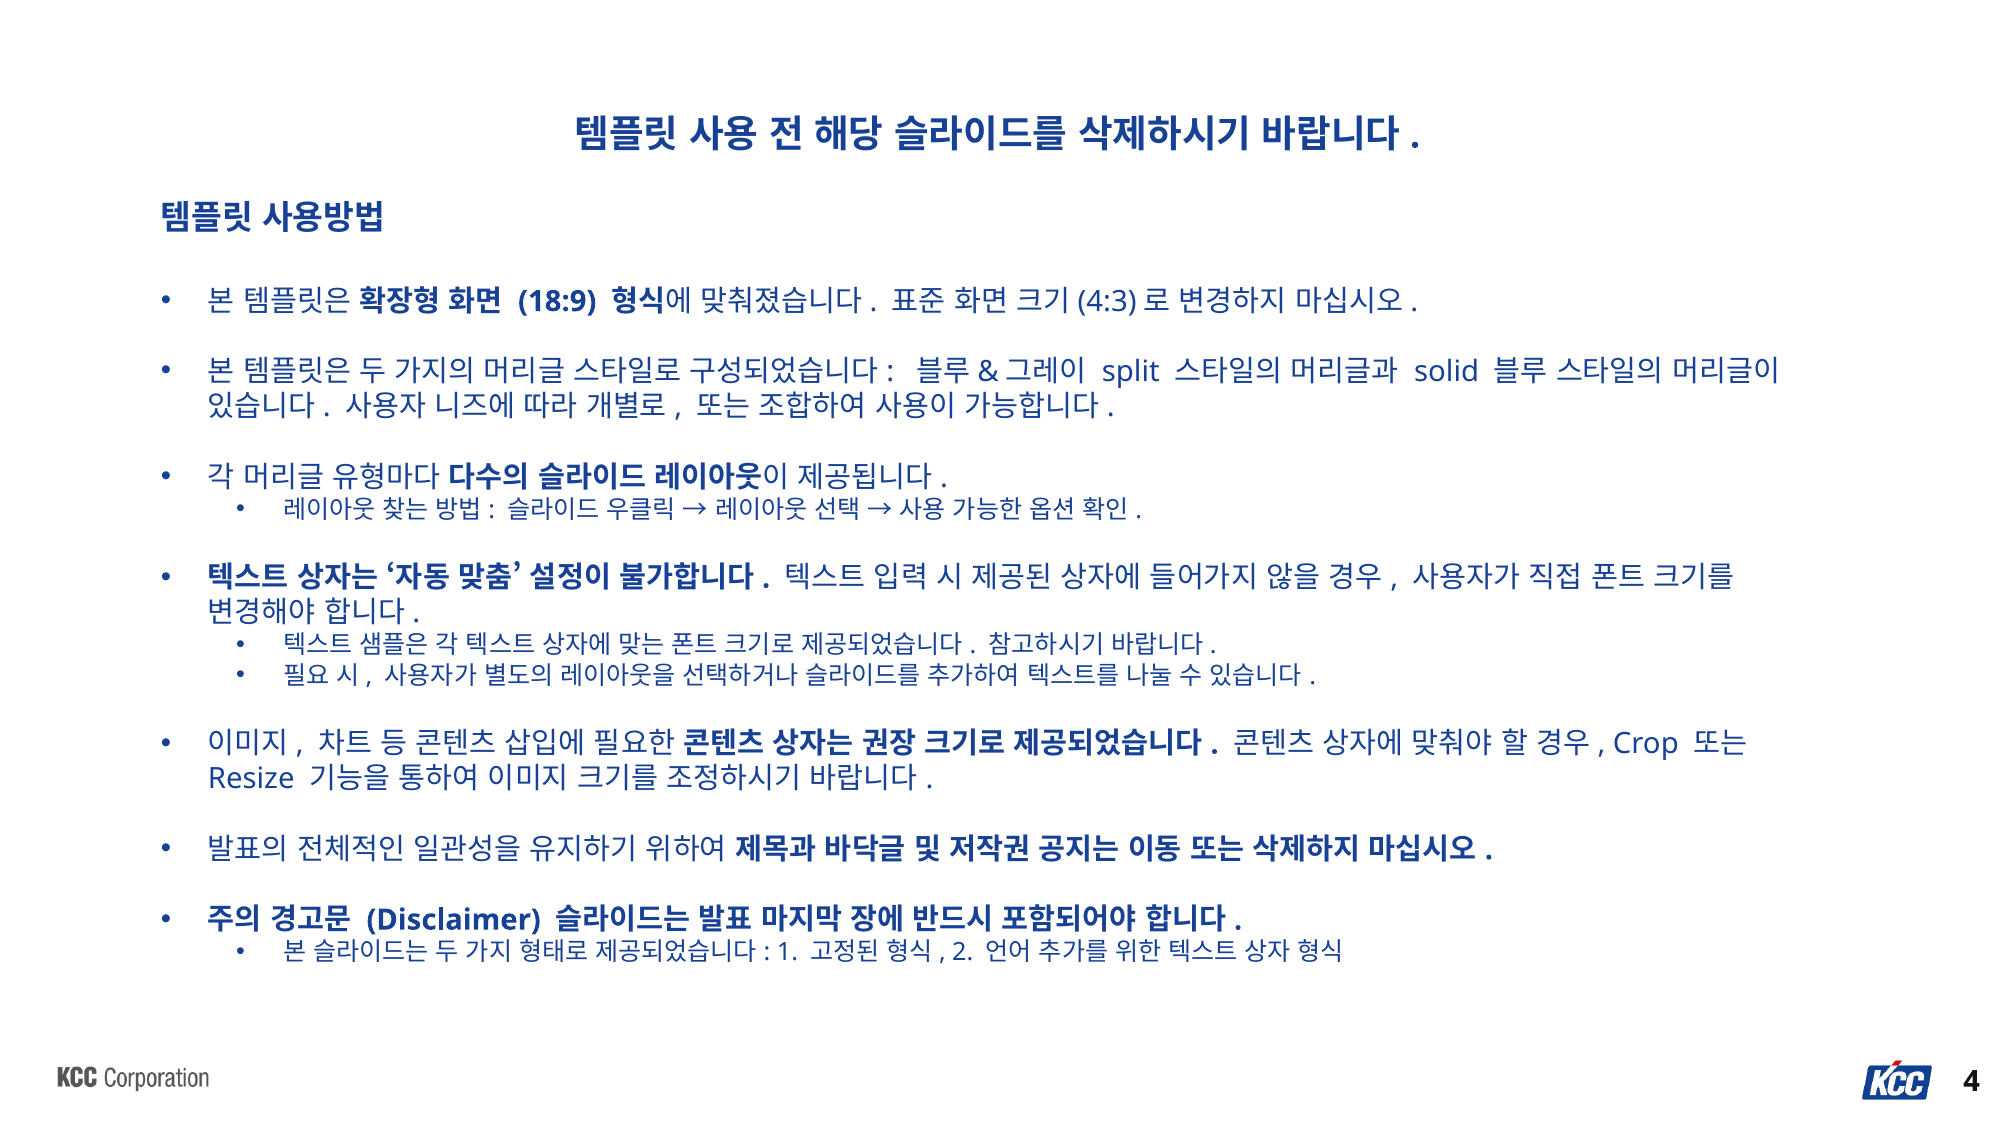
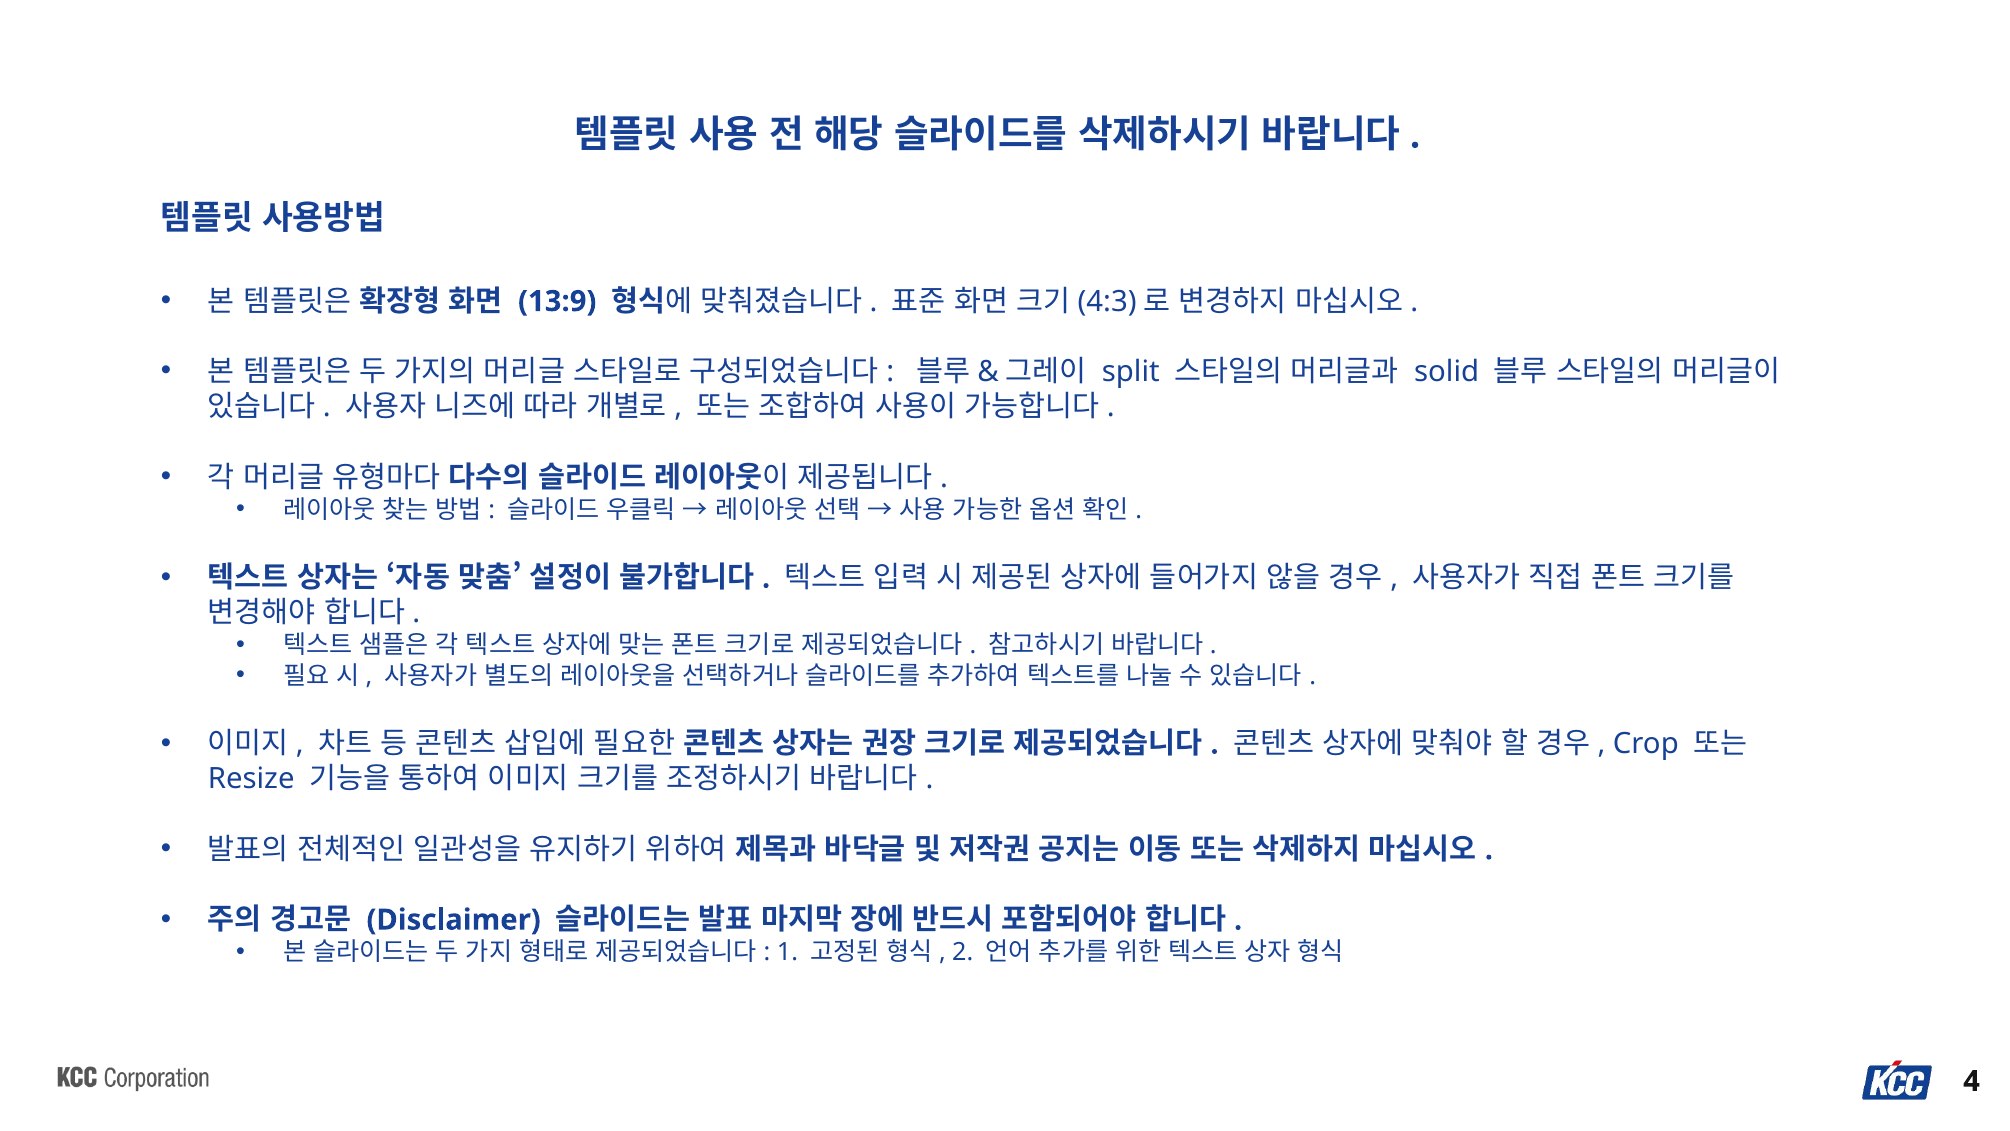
18:9: 18:9 -> 13:9 (557, 301)
